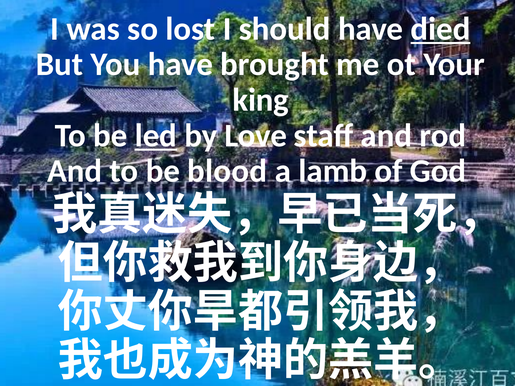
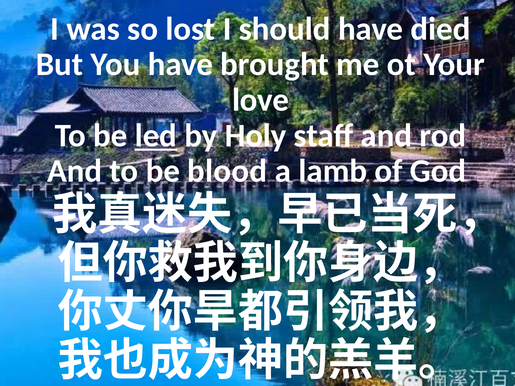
died underline: present -> none (441, 29)
king: king -> love (261, 100)
Love: Love -> Holy (256, 136)
